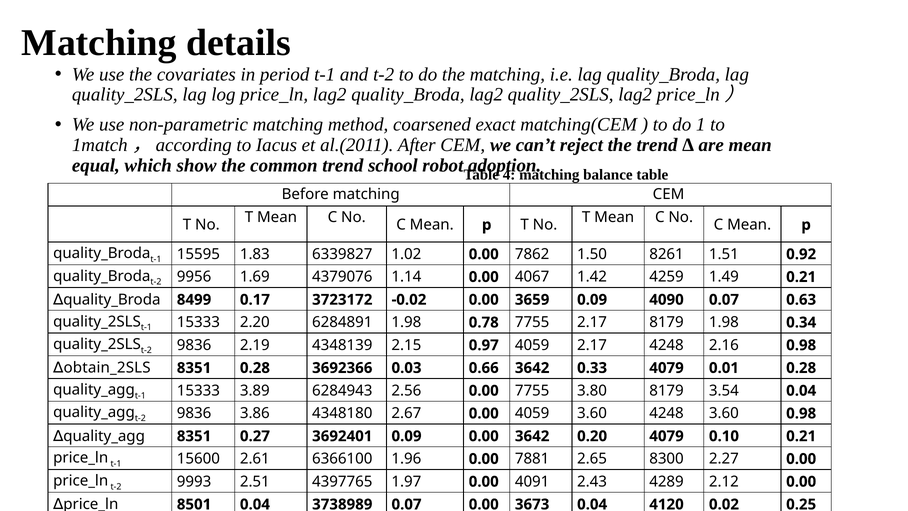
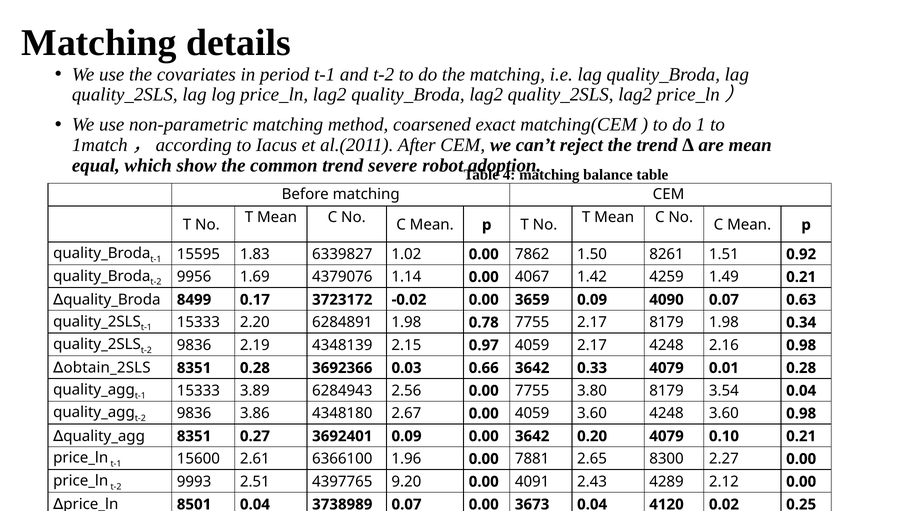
school: school -> severe (393, 166)
1.97: 1.97 -> 9.20 (406, 481)
